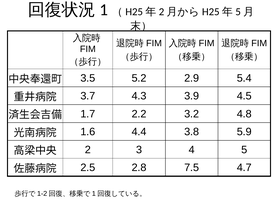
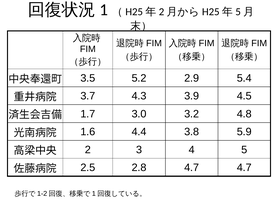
2.2: 2.2 -> 3.0 (139, 114)
2.8 7.5: 7.5 -> 4.7 (192, 168)
